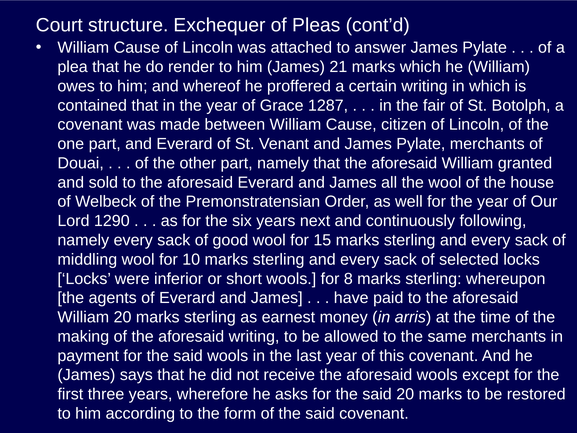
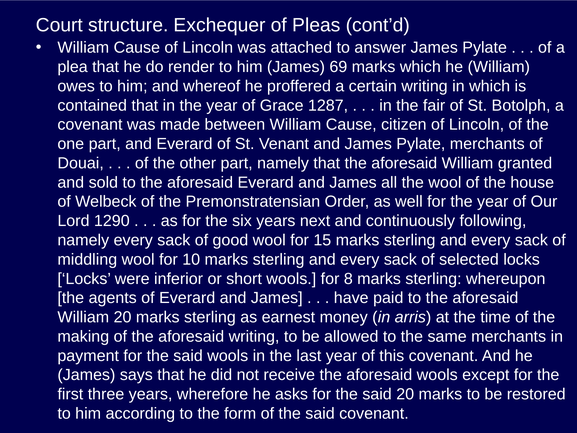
21: 21 -> 69 (338, 67)
